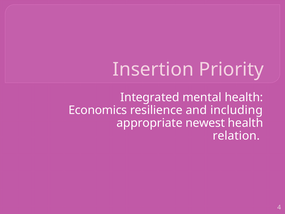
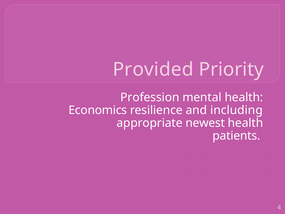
Insertion: Insertion -> Provided (153, 69)
Integrated: Integrated -> Profession (150, 97)
relation: relation -> patients (236, 136)
